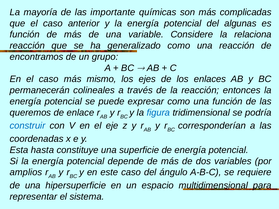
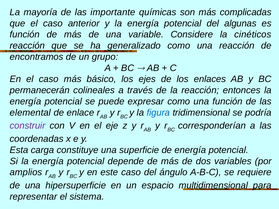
relaciona: relaciona -> cinéticos (253, 35)
mismo: mismo -> básico (101, 79)
queremos: queremos -> elemental (30, 113)
construir colour: blue -> purple (28, 126)
hasta: hasta -> carga (42, 150)
